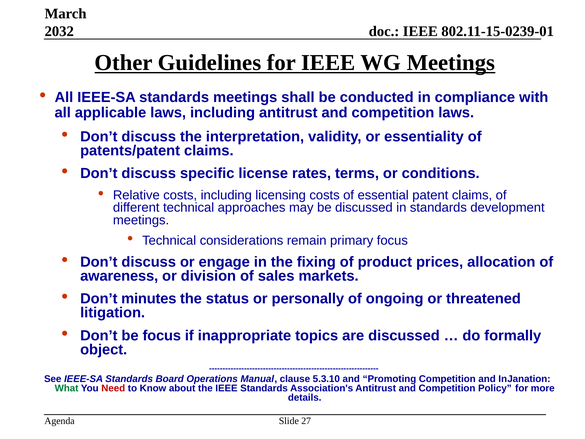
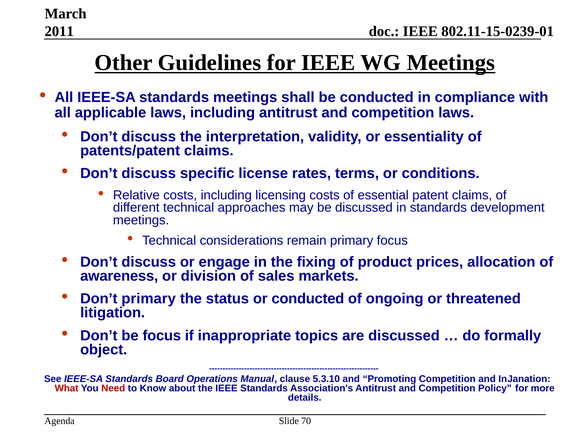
2032: 2032 -> 2011 (59, 31)
Don’t minutes: minutes -> primary (149, 299)
or personally: personally -> conducted (308, 299)
What colour: green -> red (67, 388)
27: 27 -> 70 (306, 421)
